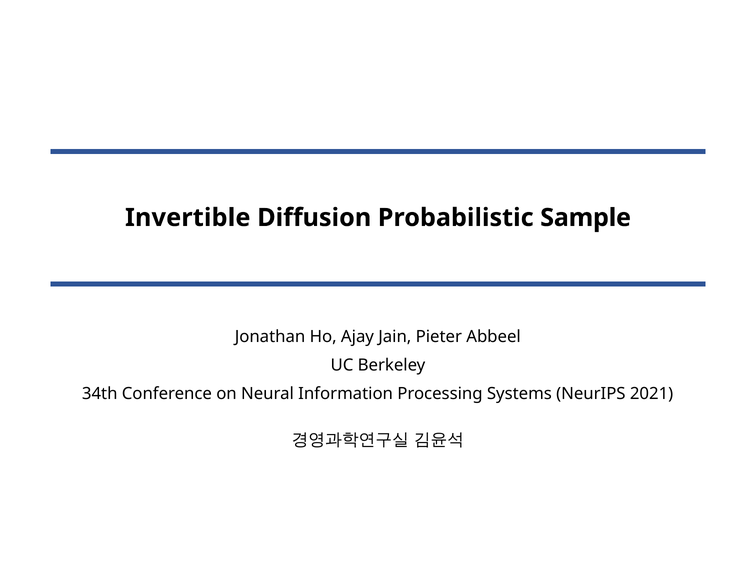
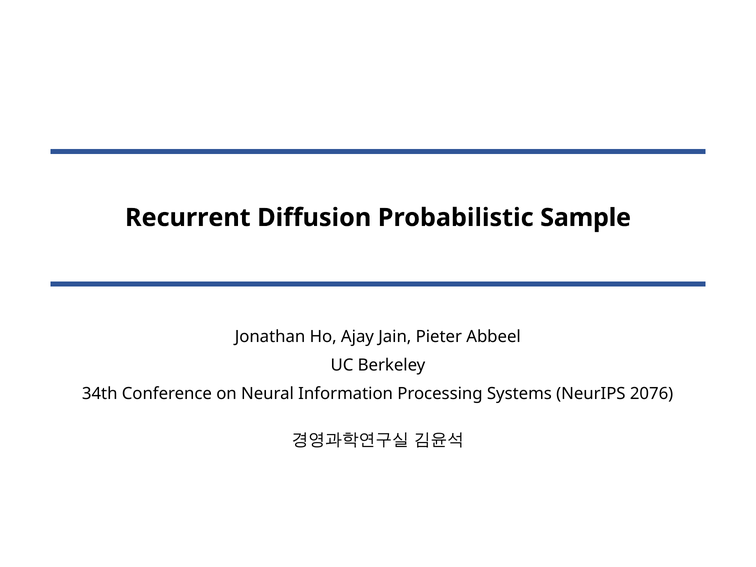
Invertible: Invertible -> Recurrent (188, 218)
2021: 2021 -> 2076 (652, 394)
